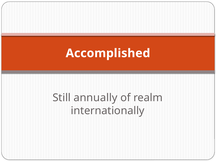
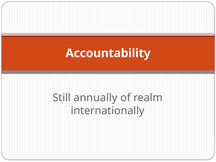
Accomplished: Accomplished -> Accountability (108, 53)
